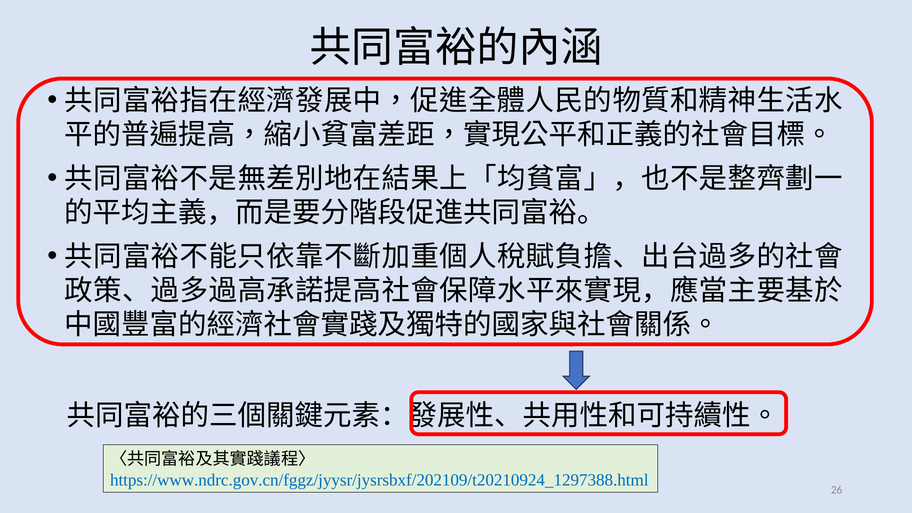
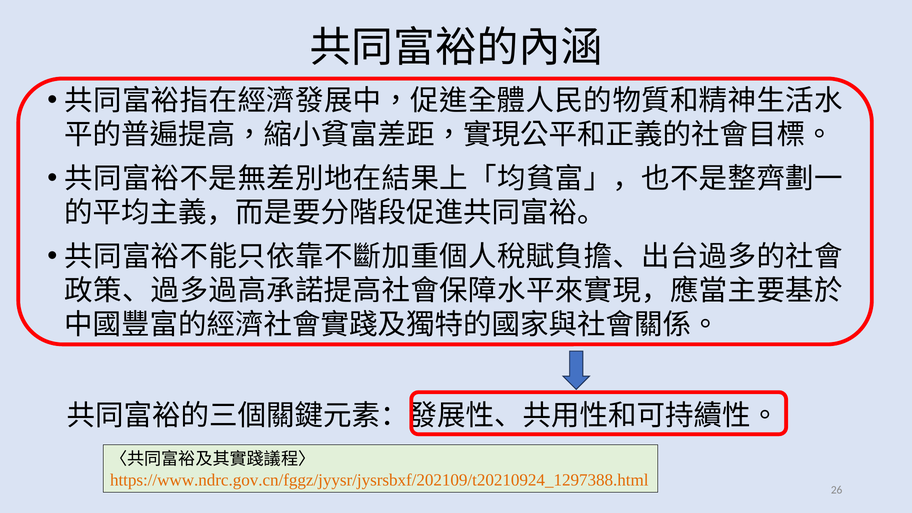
https://www.ndrc.gov.cn/fggz/jyysr/jysrsbxf/202109/t20210924_1297388.html colour: blue -> orange (379, 480)
